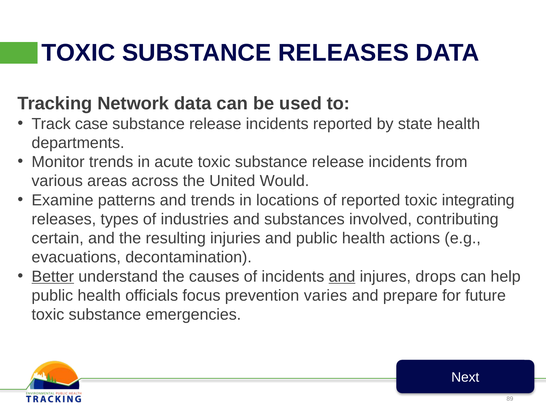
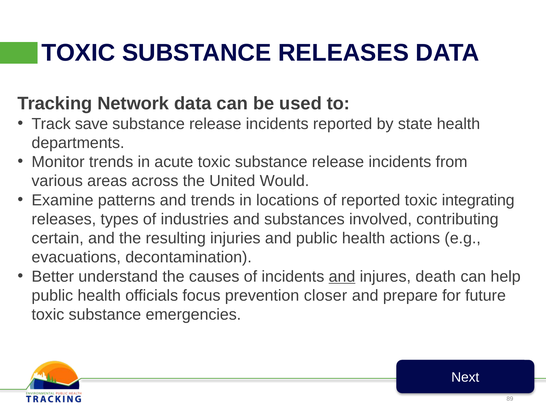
case: case -> save (92, 124)
Better underline: present -> none (53, 277)
drops: drops -> death (436, 277)
varies: varies -> closer (326, 296)
